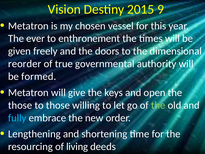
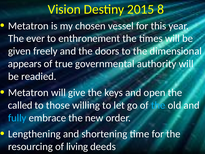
9: 9 -> 8 (161, 9)
reorder: reorder -> appears (25, 64)
formed: formed -> readied (39, 76)
those: those -> called (20, 105)
the colour: light green -> light blue (158, 105)
